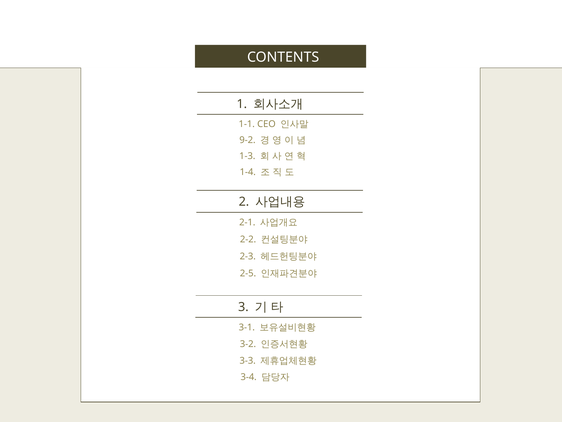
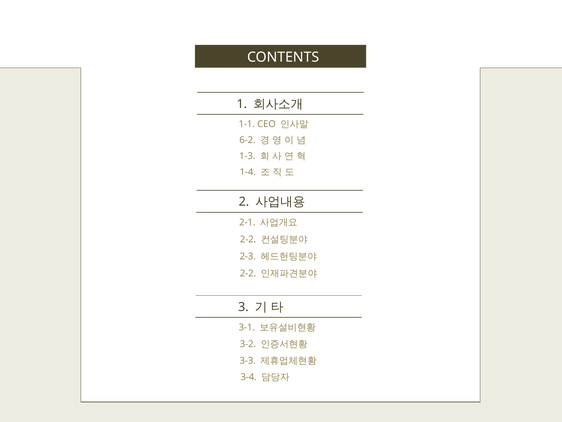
9-2: 9-2 -> 6-2 (247, 140)
2-5: 2-5 -> 2-2 (248, 273)
